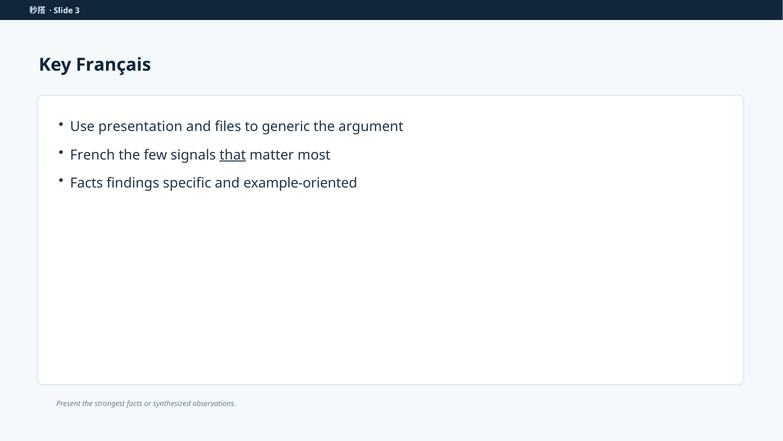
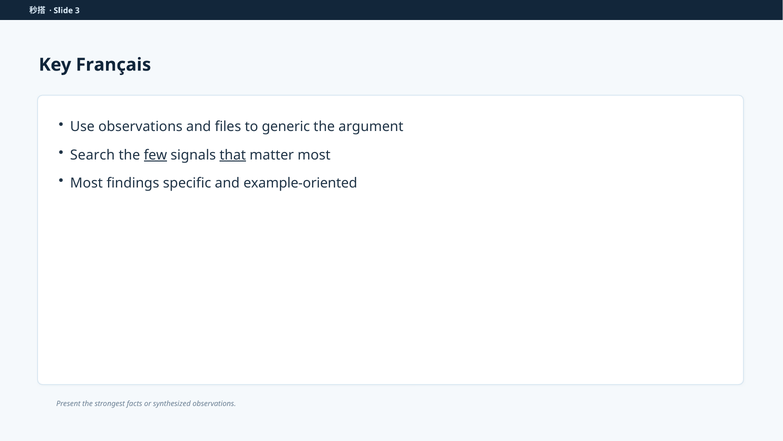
Use presentation: presentation -> observations (140, 127)
French: French -> Search (93, 155)
few underline: none -> present (155, 155)
Facts: Facts -> Most (86, 183)
